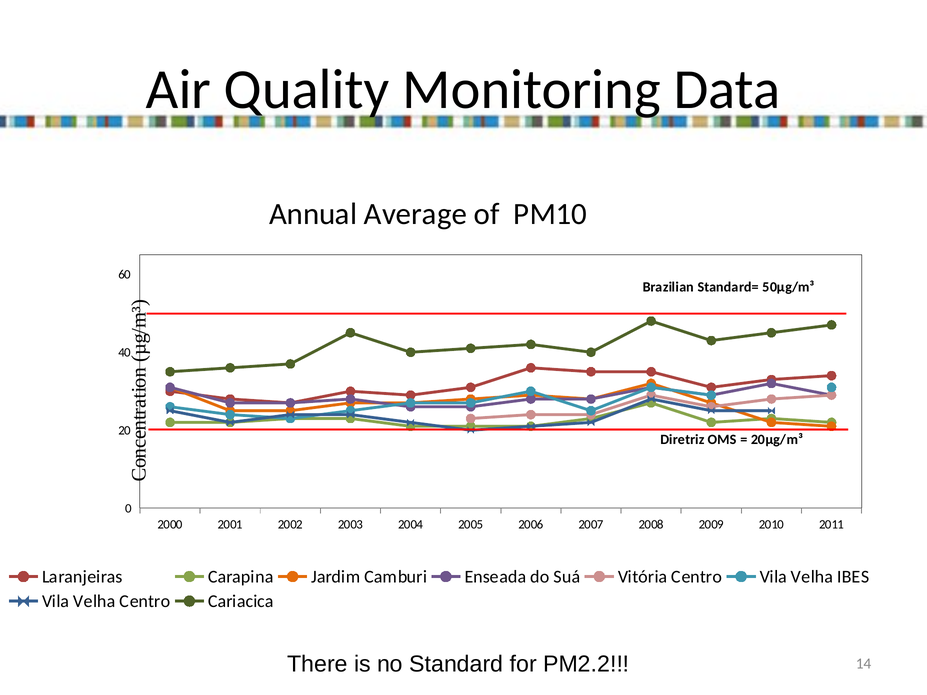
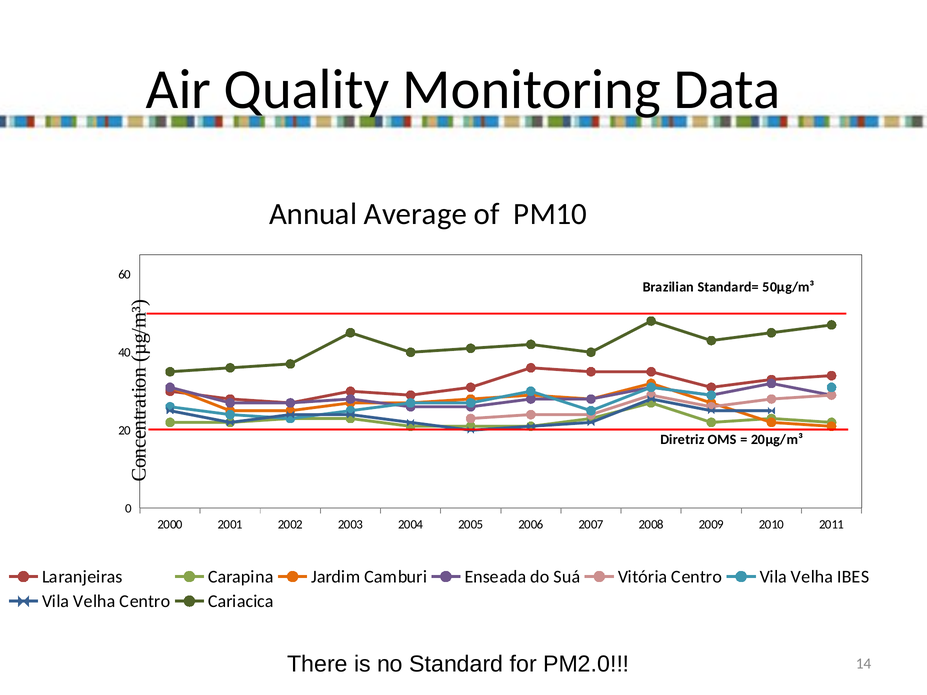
PM2.2: PM2.2 -> PM2.0 (586, 664)
